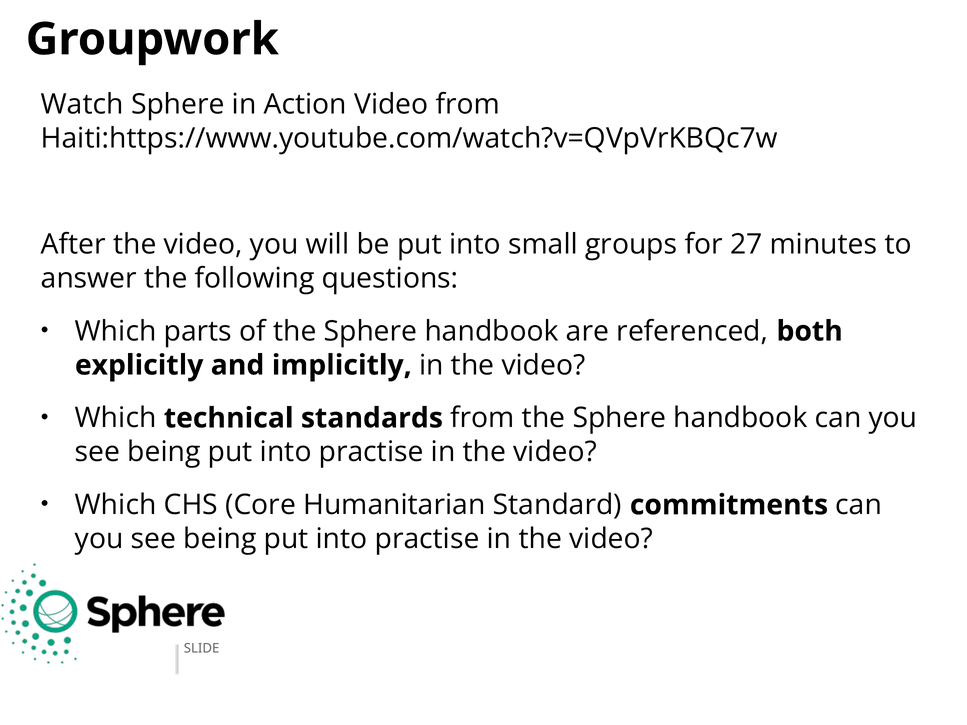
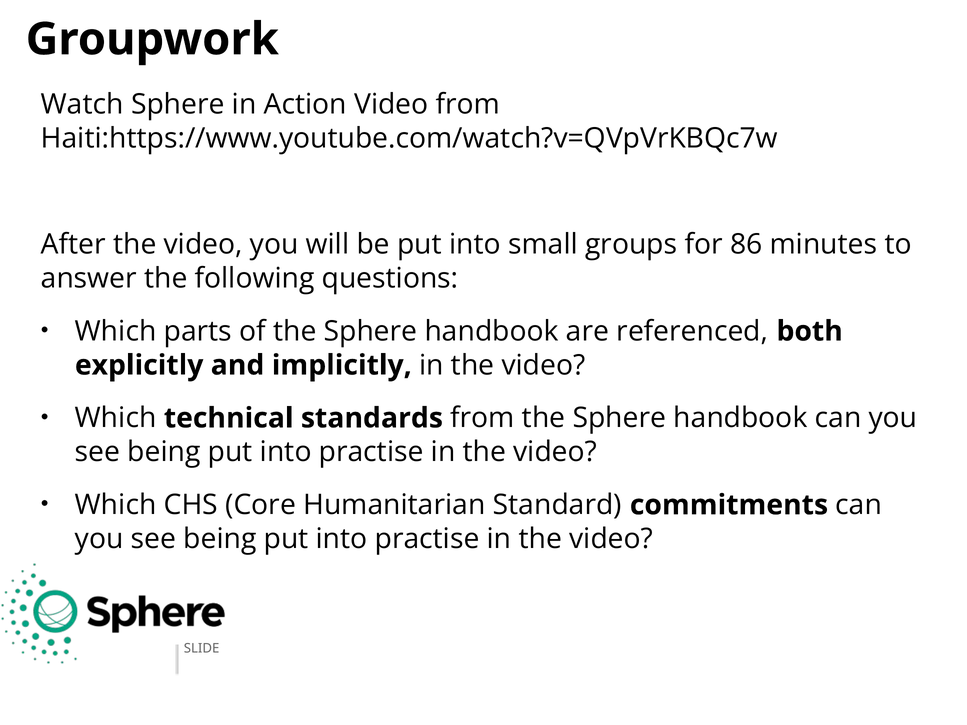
27: 27 -> 86 (746, 244)
